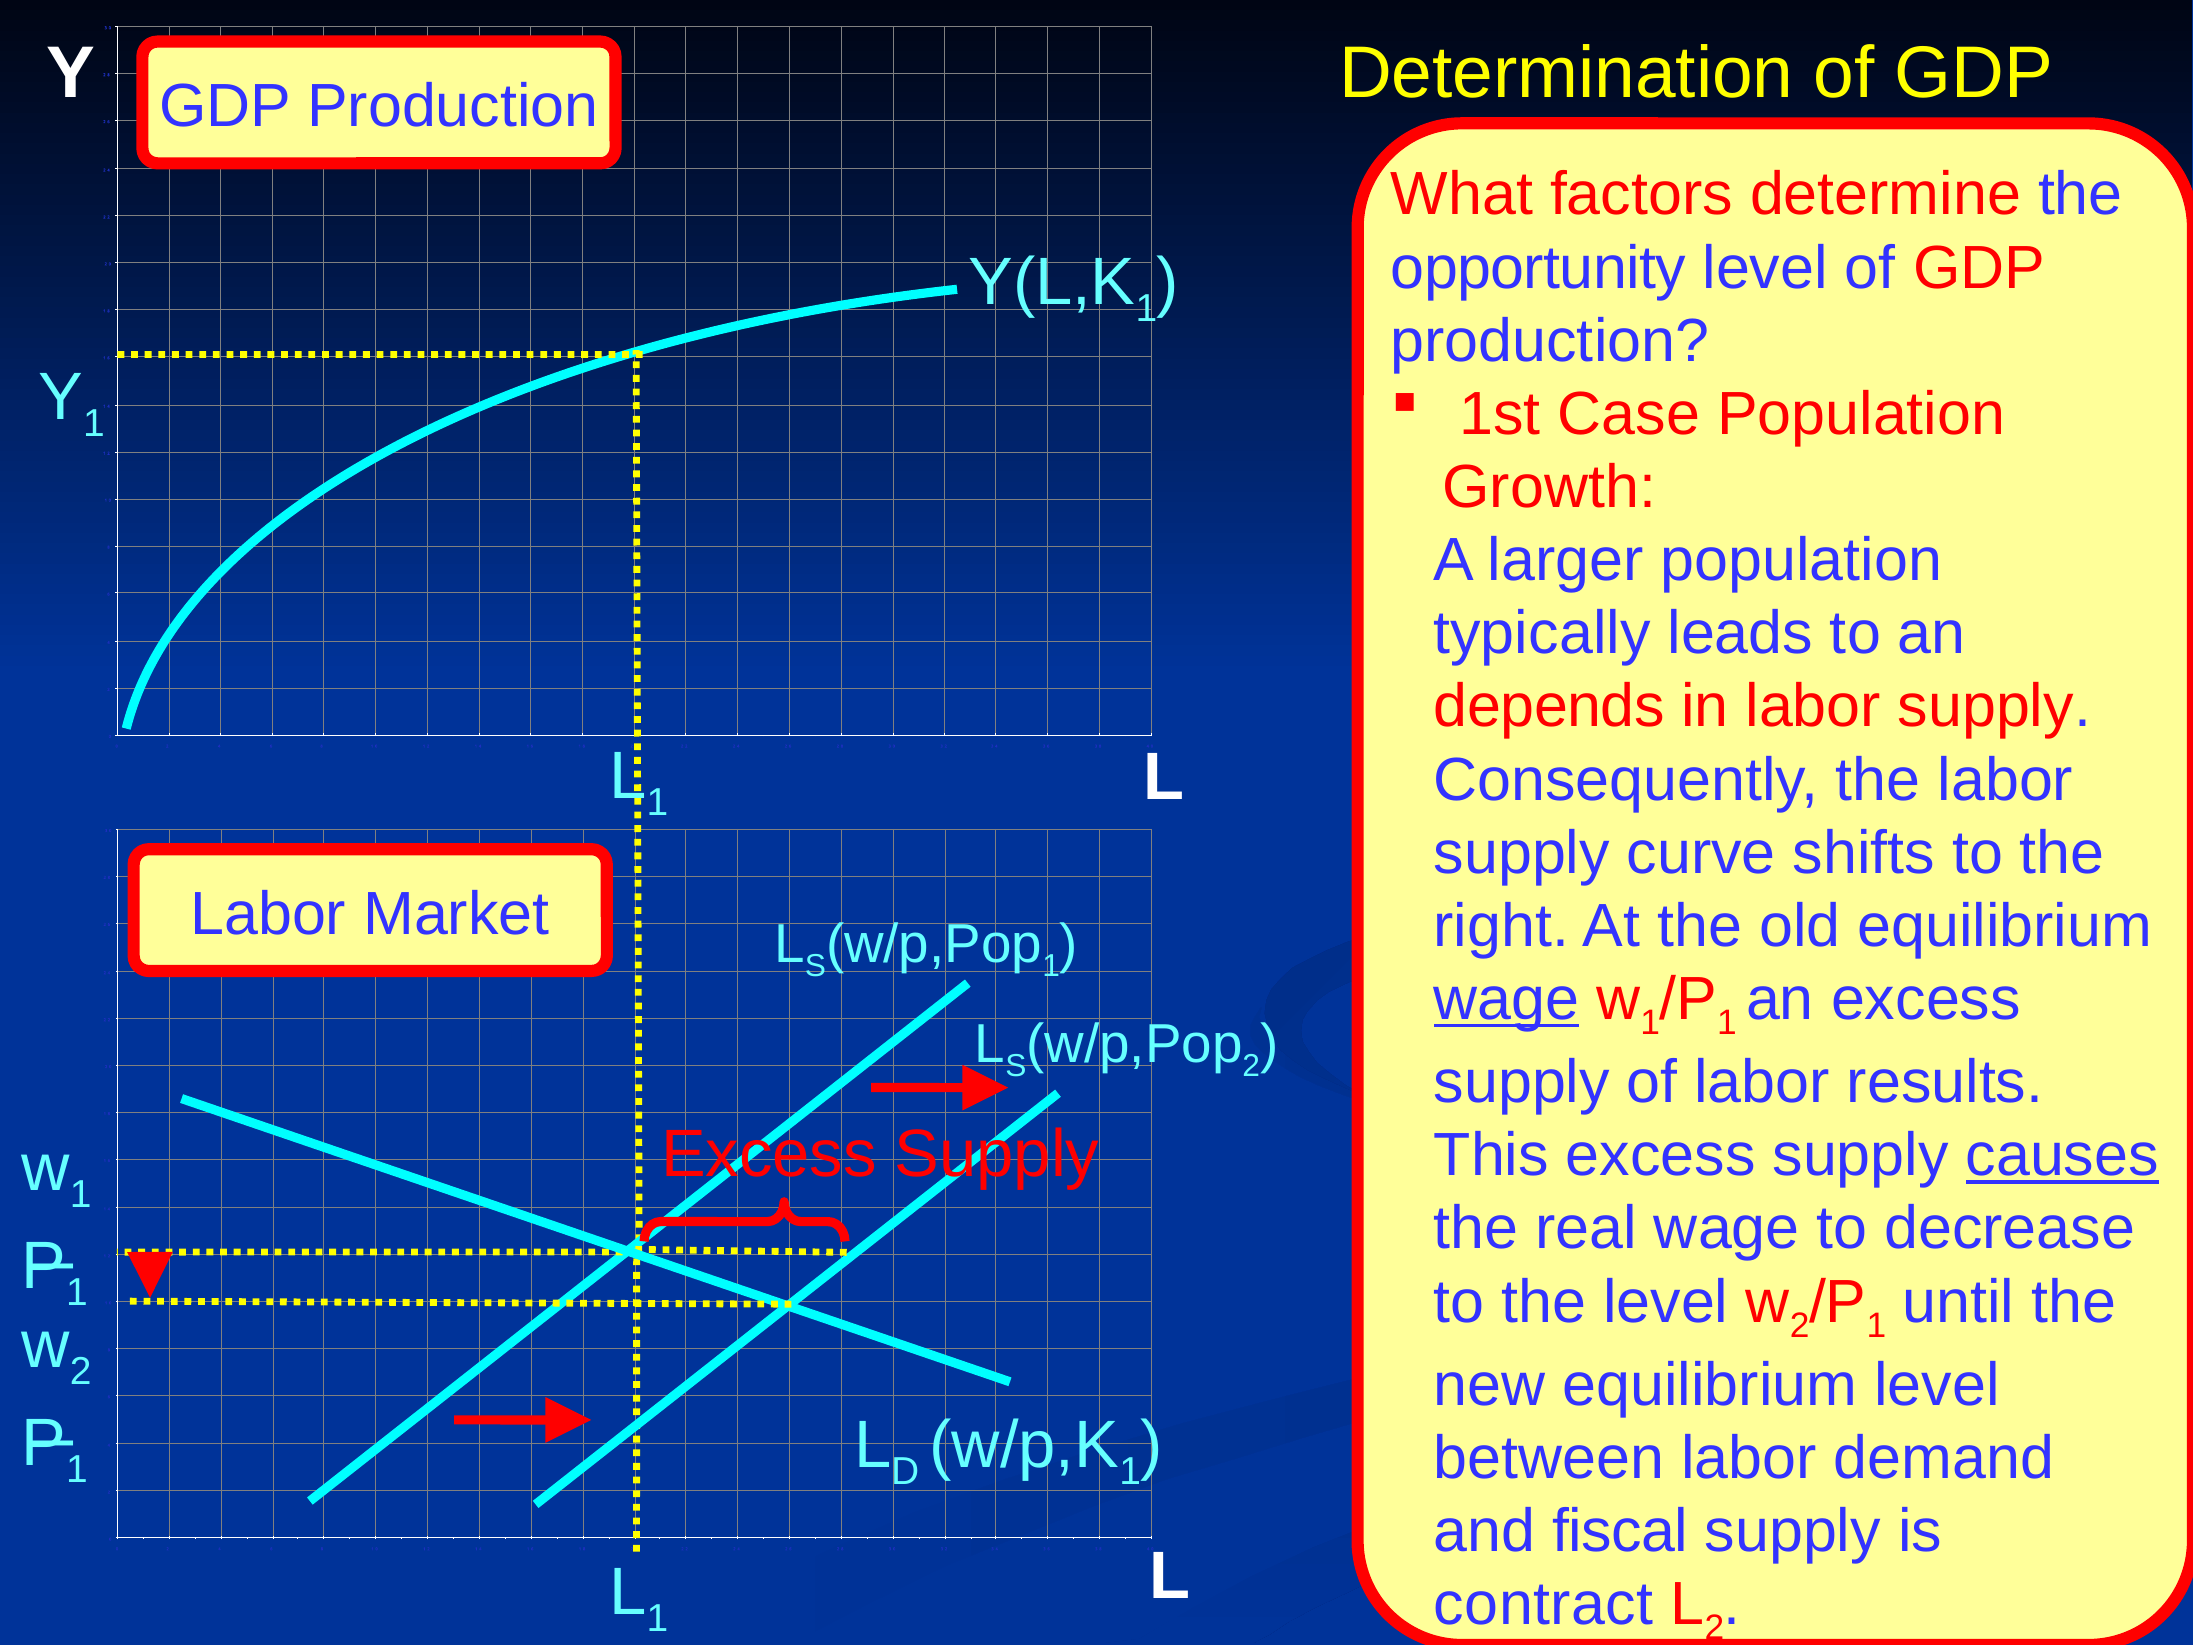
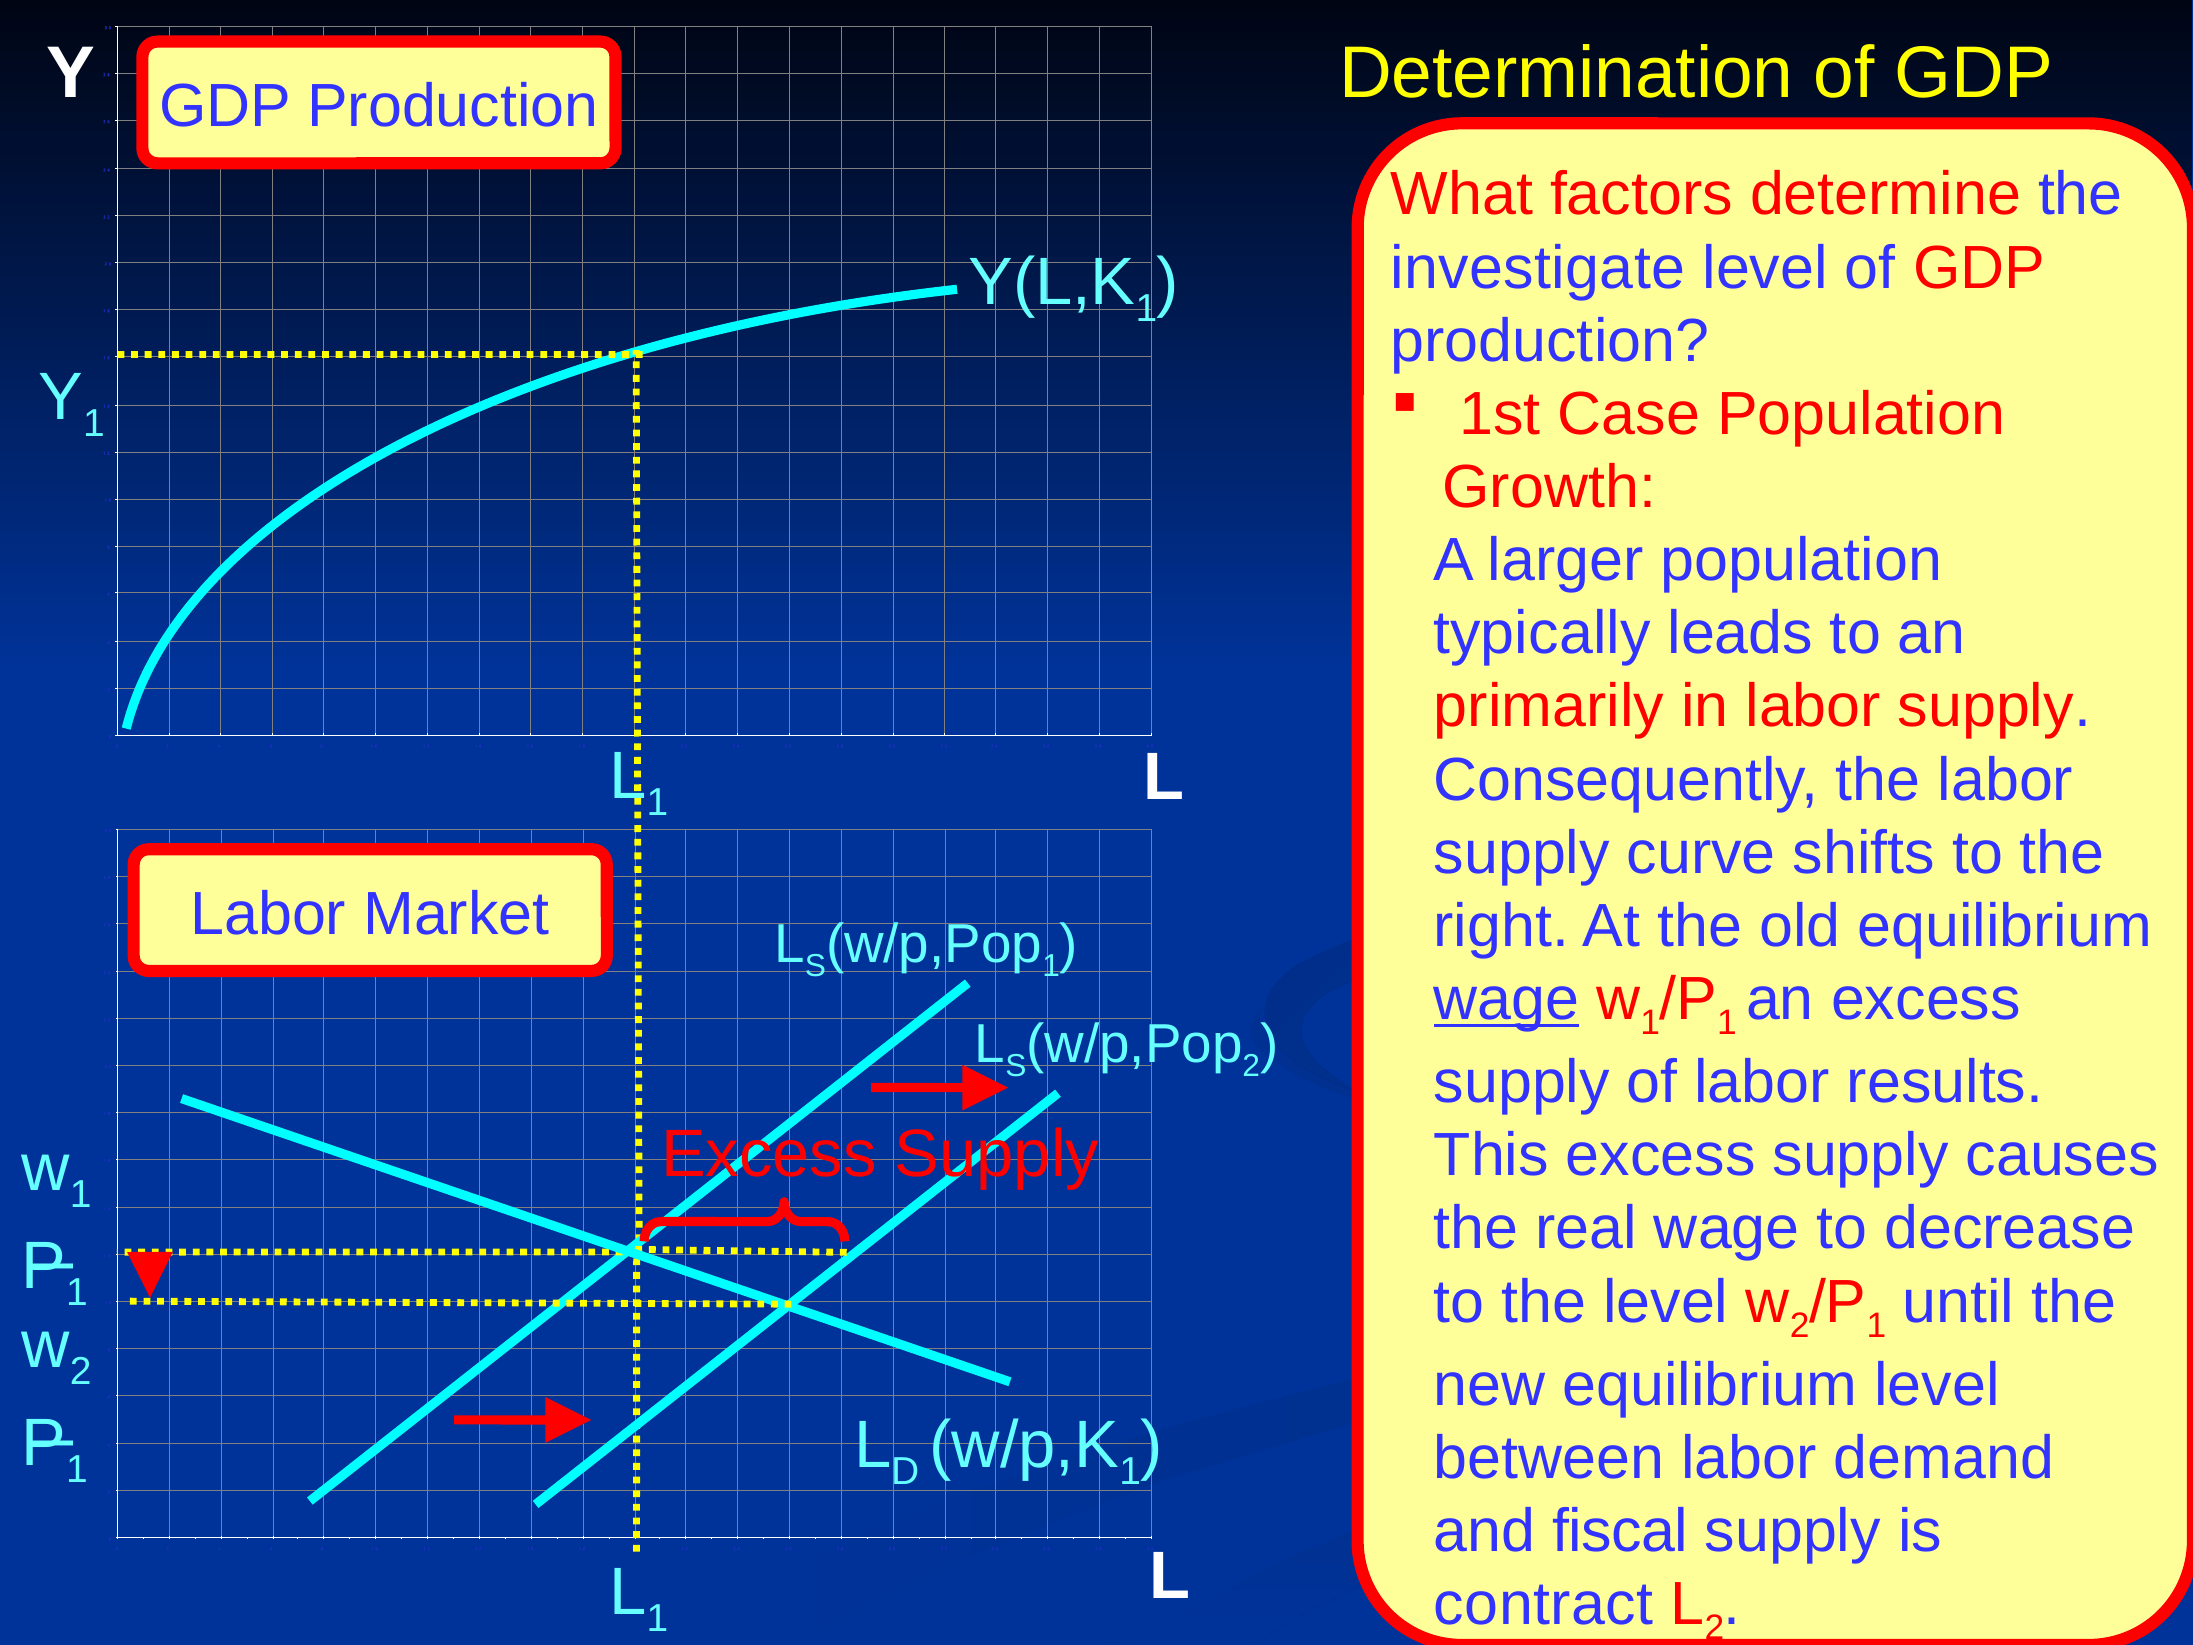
opportunity: opportunity -> investigate (1538, 268)
depends: depends -> primarily (1549, 707)
causes underline: present -> none (2062, 1155)
